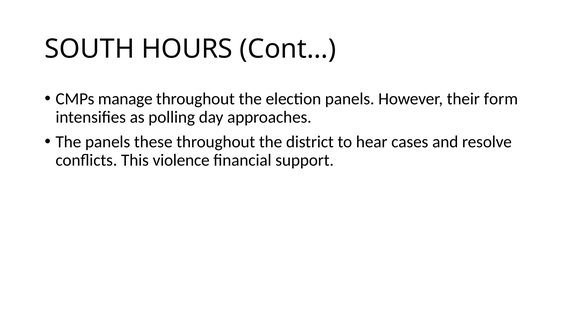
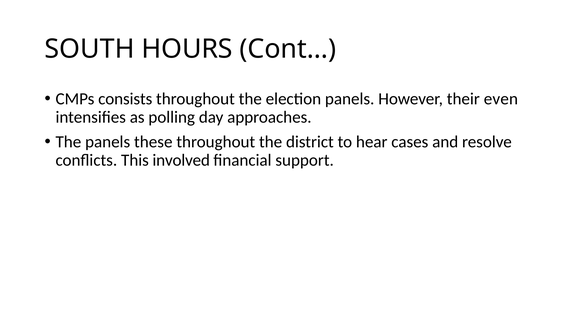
manage: manage -> consists (125, 99)
form: form -> even (501, 99)
violence: violence -> involved (181, 160)
